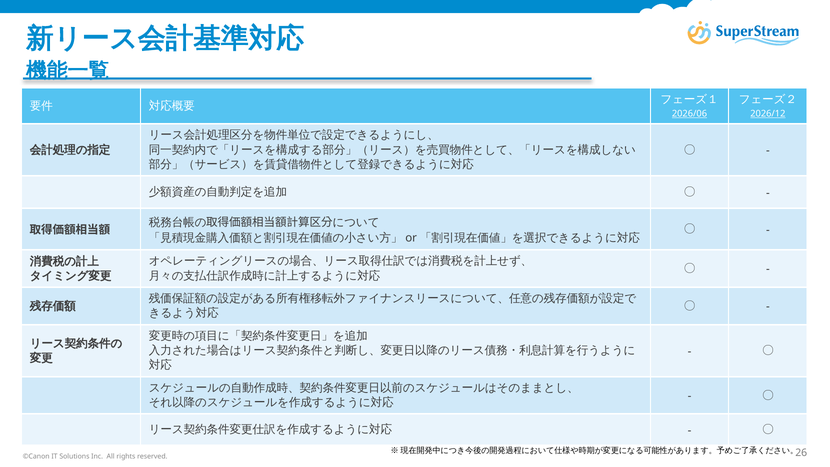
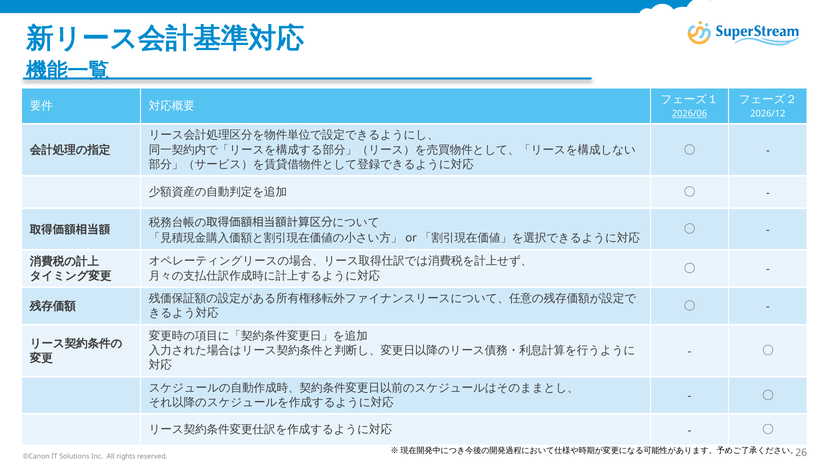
2026/12 underline: present -> none (768, 114)
